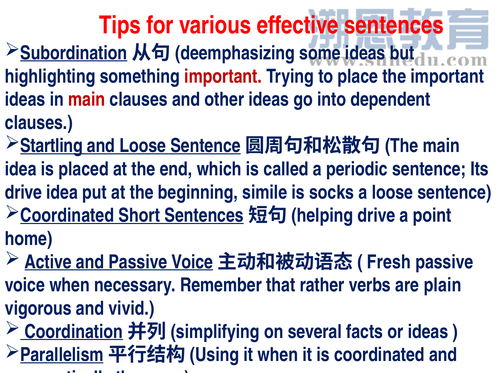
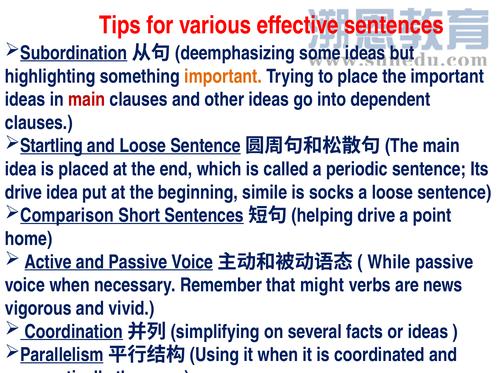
important colour: red -> orange (223, 76)
Coordinated: Coordinated -> Comparison (67, 215)
Fresh: Fresh -> While (389, 262)
rather: rather -> might (322, 285)
plain: plain -> news (443, 285)
